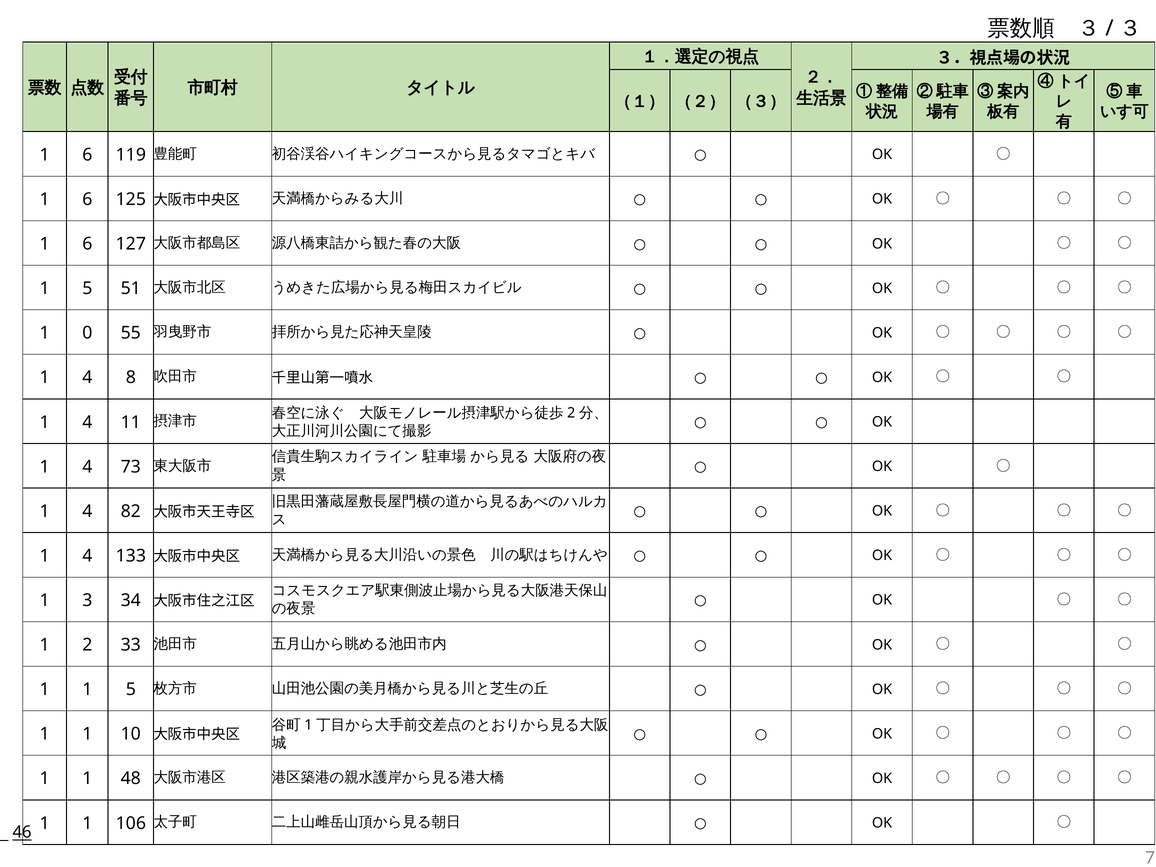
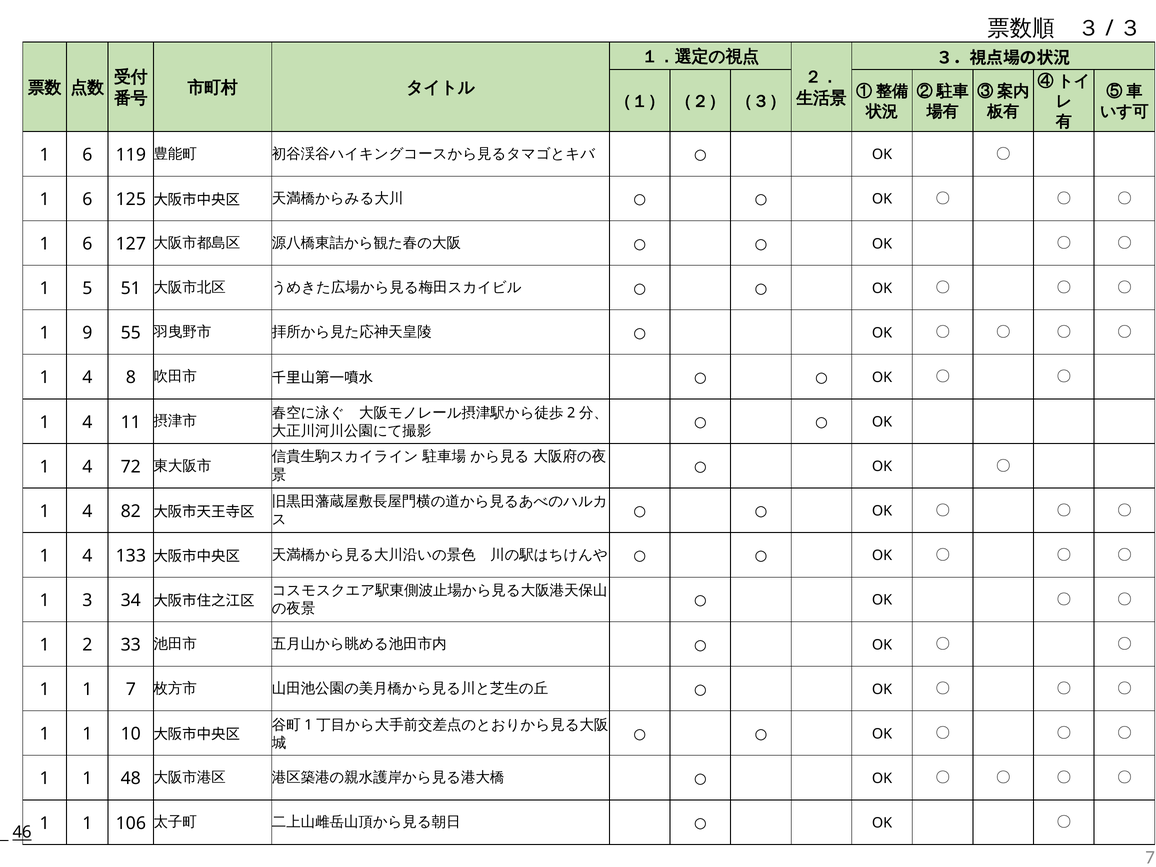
0: 0 -> 9 (87, 333)
73: 73 -> 72 (131, 467)
1 1 5: 5 -> 7 (131, 690)
